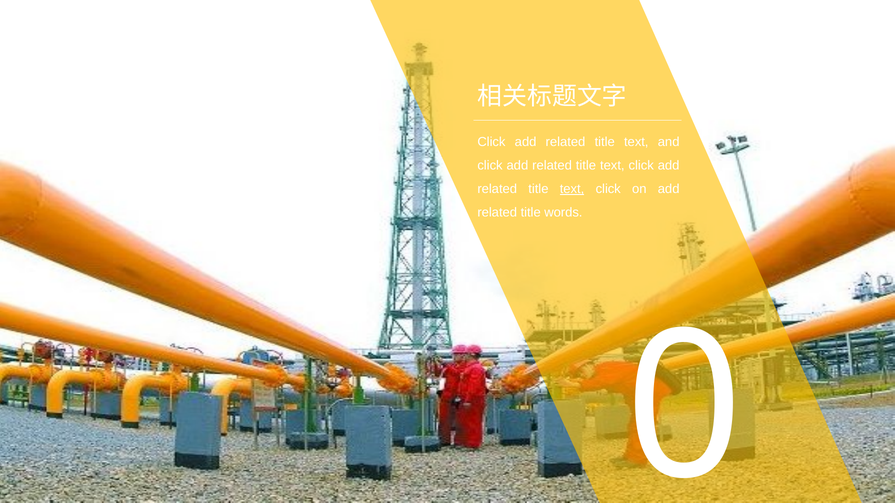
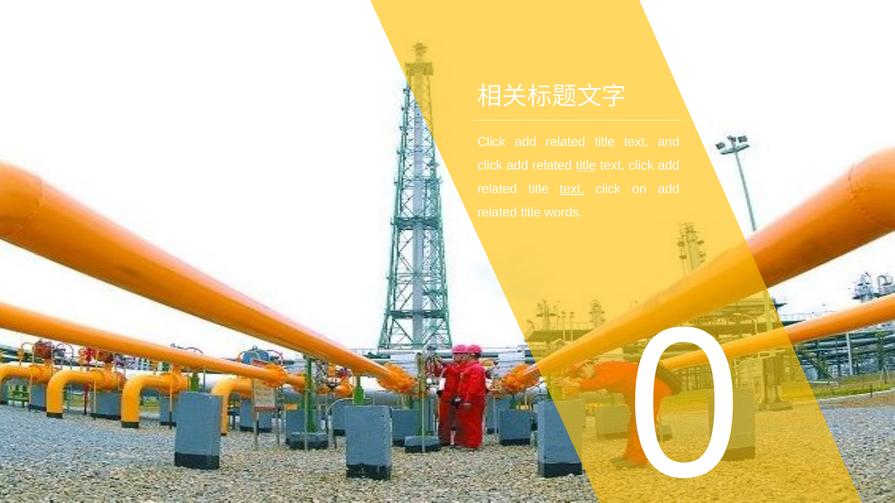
title underline: none -> present (586, 166)
